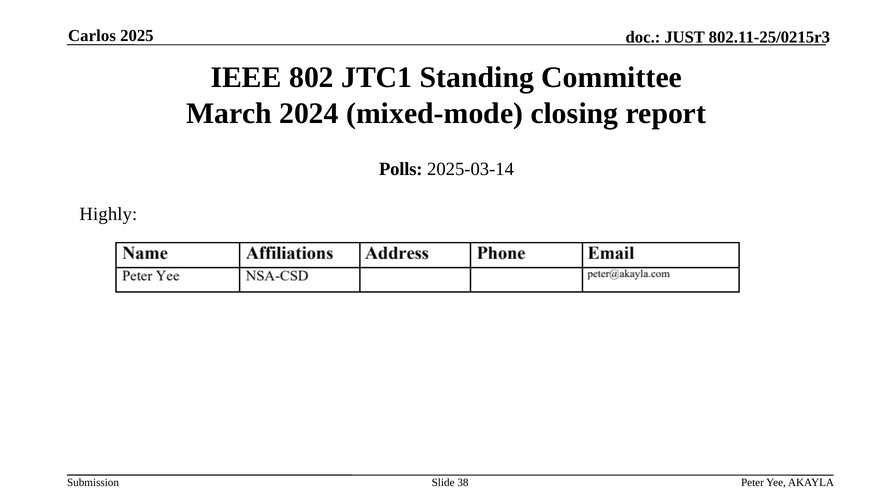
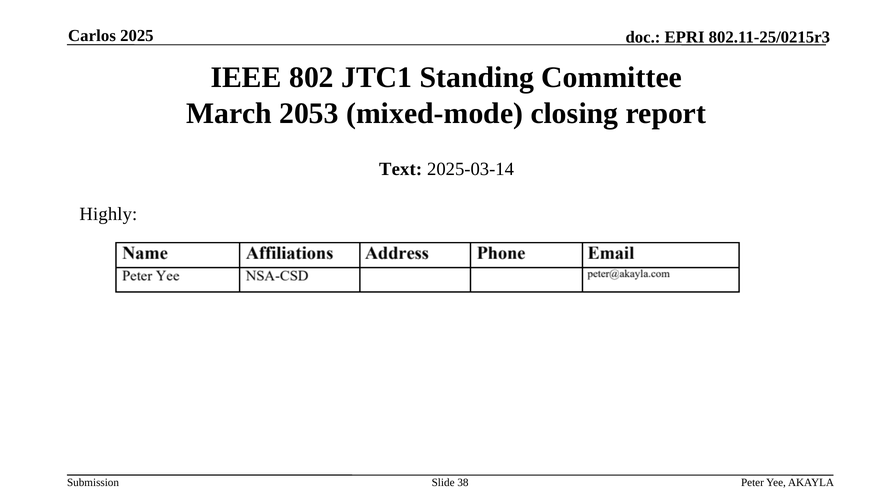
JUST: JUST -> EPRI (685, 37)
2024: 2024 -> 2053 (309, 113)
Polls: Polls -> Text (401, 169)
